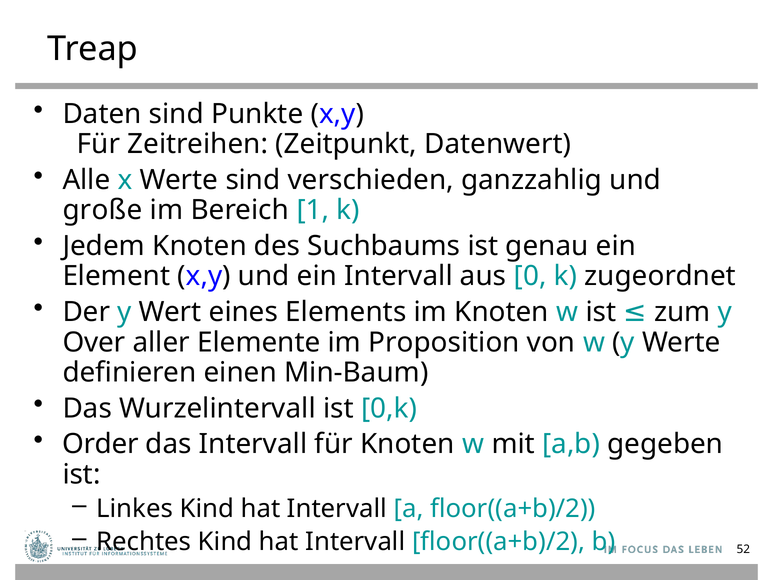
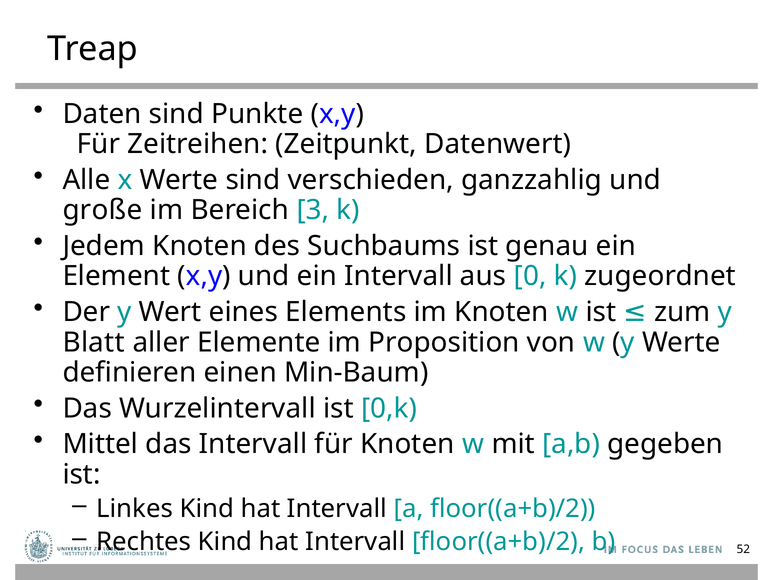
1: 1 -> 3 (313, 210)
Over: Over -> Blatt (94, 342)
Order: Order -> Mittel (100, 444)
